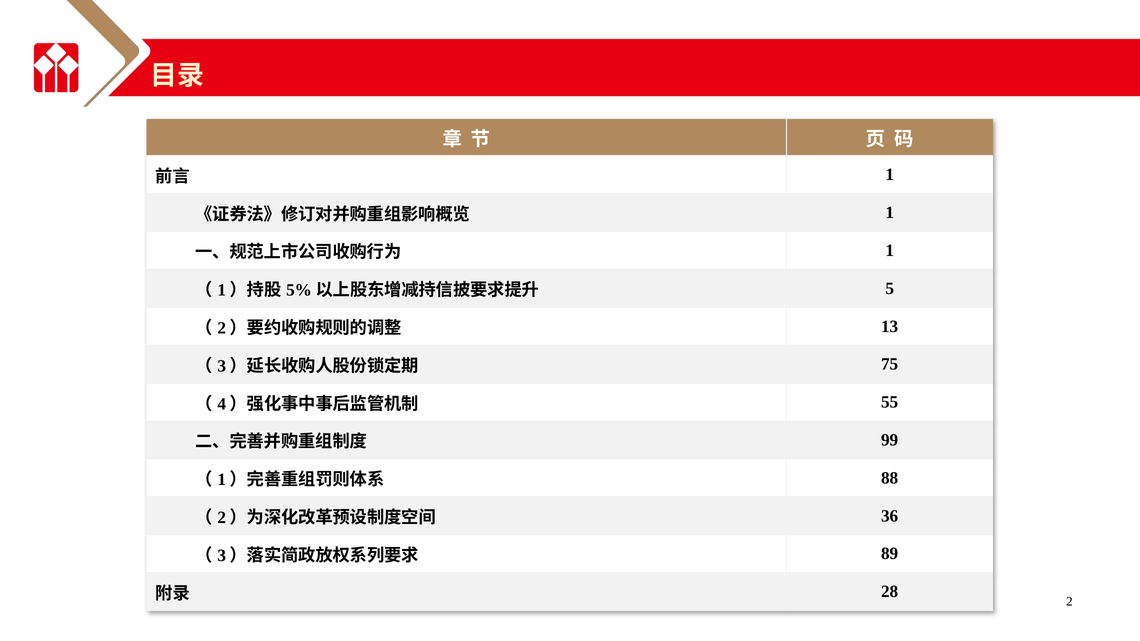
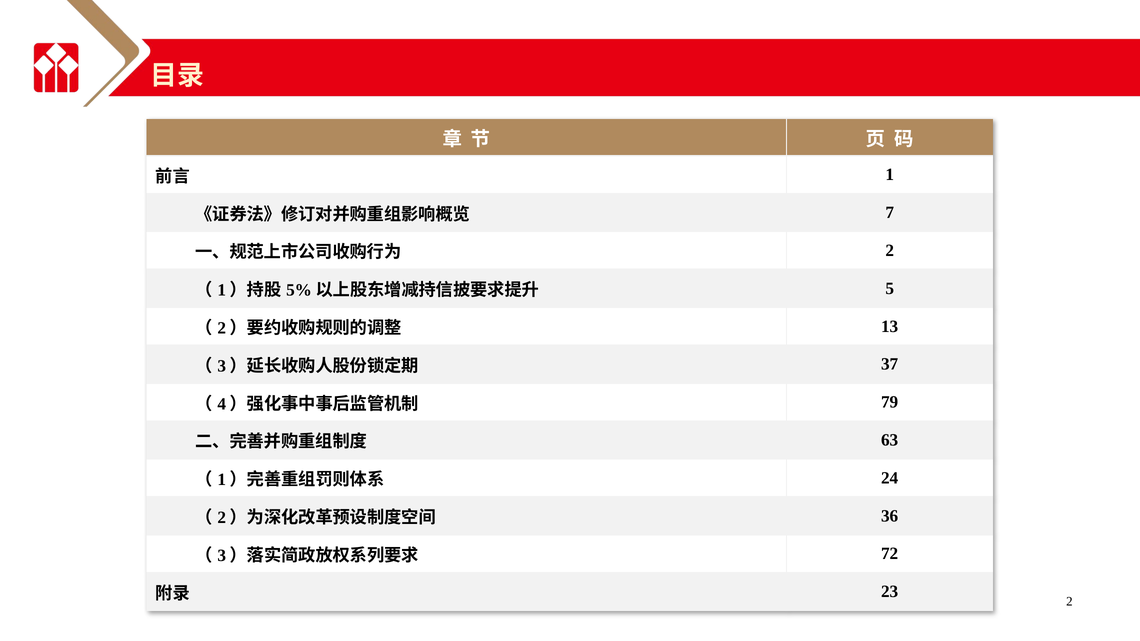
1: 1 -> 7 (890, 213)
1: 1 -> 2 (890, 251)
75: 75 -> 37 (890, 364)
55: 55 -> 79 (890, 402)
99: 99 -> 63 (890, 440)
88: 88 -> 24 (890, 478)
89: 89 -> 72 (890, 554)
28: 28 -> 23 (890, 592)
